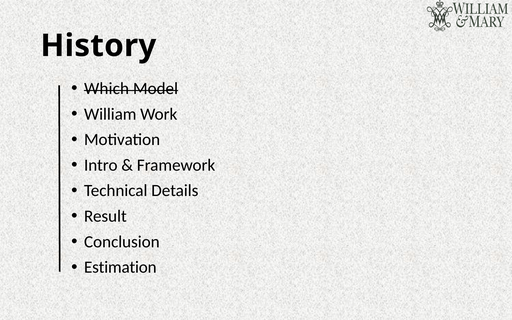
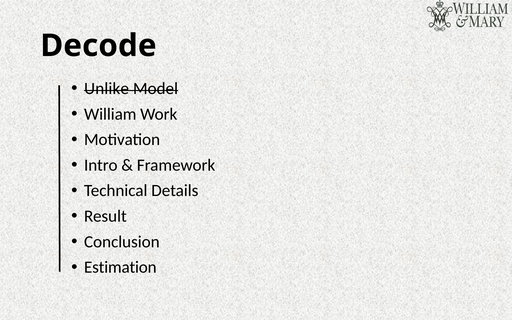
History: History -> Decode (98, 46)
Which: Which -> Unlike (107, 89)
